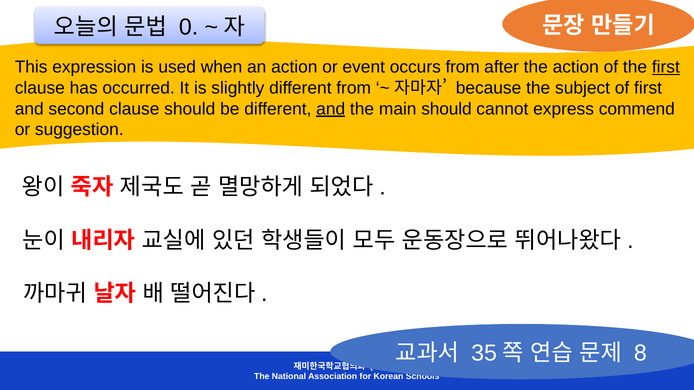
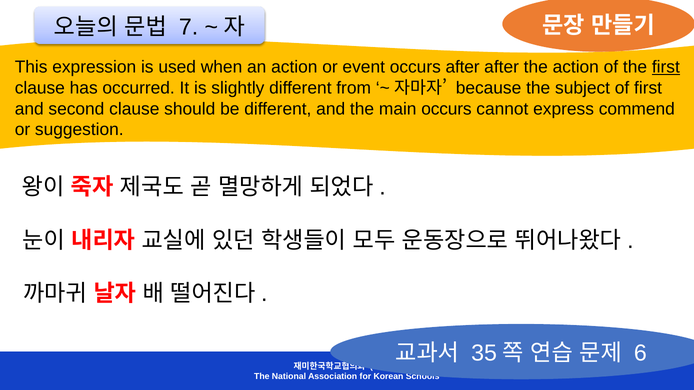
0: 0 -> 7 (189, 27)
occurs from: from -> after (463, 67)
and underline: present -> none (331, 109)
main should: should -> occurs (446, 109)
8: 8 -> 6 (640, 354)
